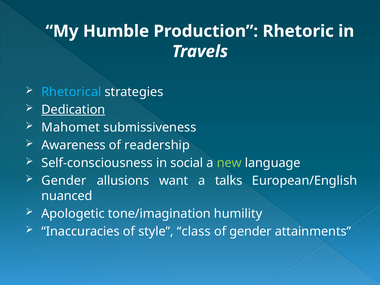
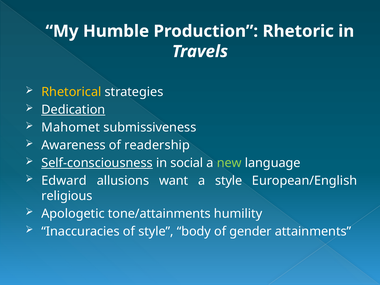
Rhetorical colour: light blue -> yellow (71, 92)
Self-consciousness underline: none -> present (97, 163)
Gender: Gender -> Edward (64, 181)
a talks: talks -> style (229, 181)
nuanced: nuanced -> religious (67, 196)
tone/imagination: tone/imagination -> tone/attainments (159, 214)
class: class -> body (194, 231)
